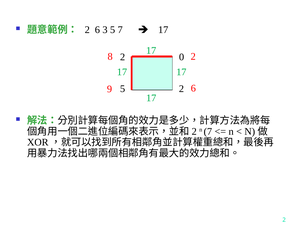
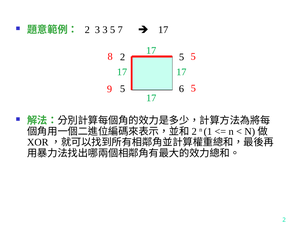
2 6: 6 -> 3 (97, 30)
8 2: 2 -> 5 (193, 57)
2 0: 0 -> 5 (182, 57)
5 2: 2 -> 6 (181, 89)
9 6: 6 -> 5 (193, 88)
n 7: 7 -> 1 (208, 131)
